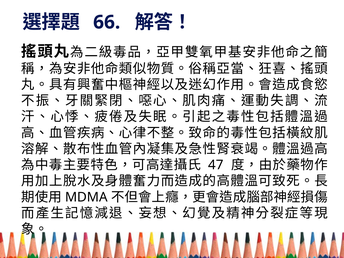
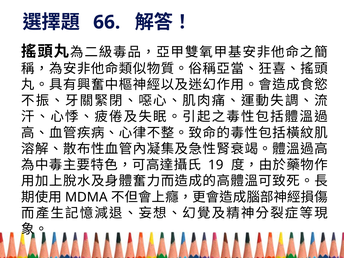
47: 47 -> 19 (216, 165)
